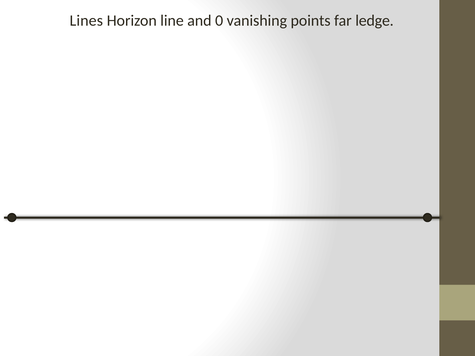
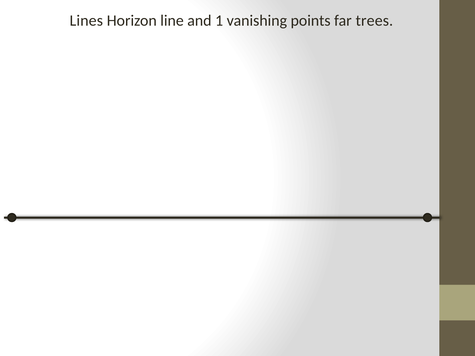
0: 0 -> 1 (219, 21)
ledge: ledge -> trees (374, 21)
